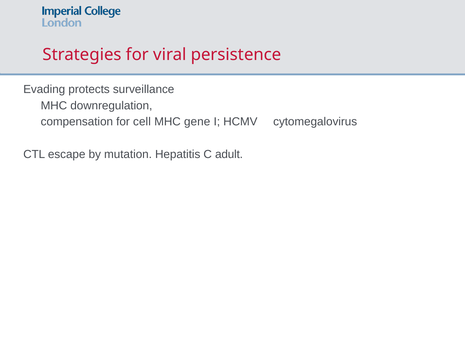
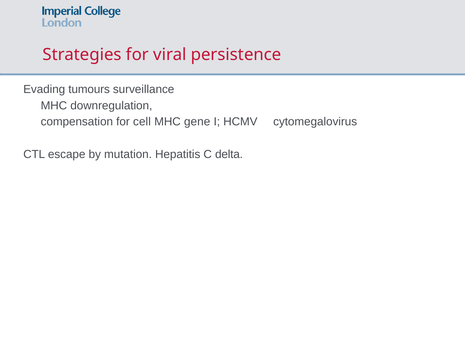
protects: protects -> tumours (89, 89)
adult: adult -> delta (229, 154)
